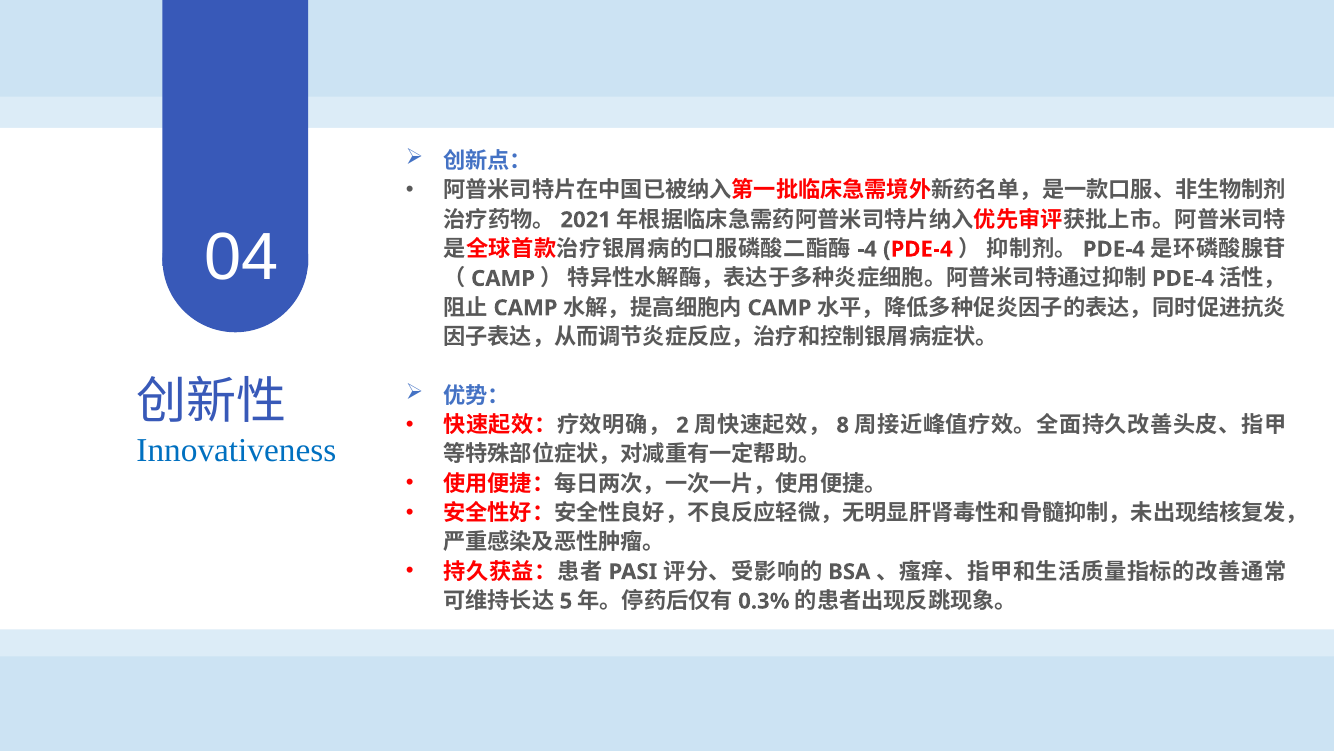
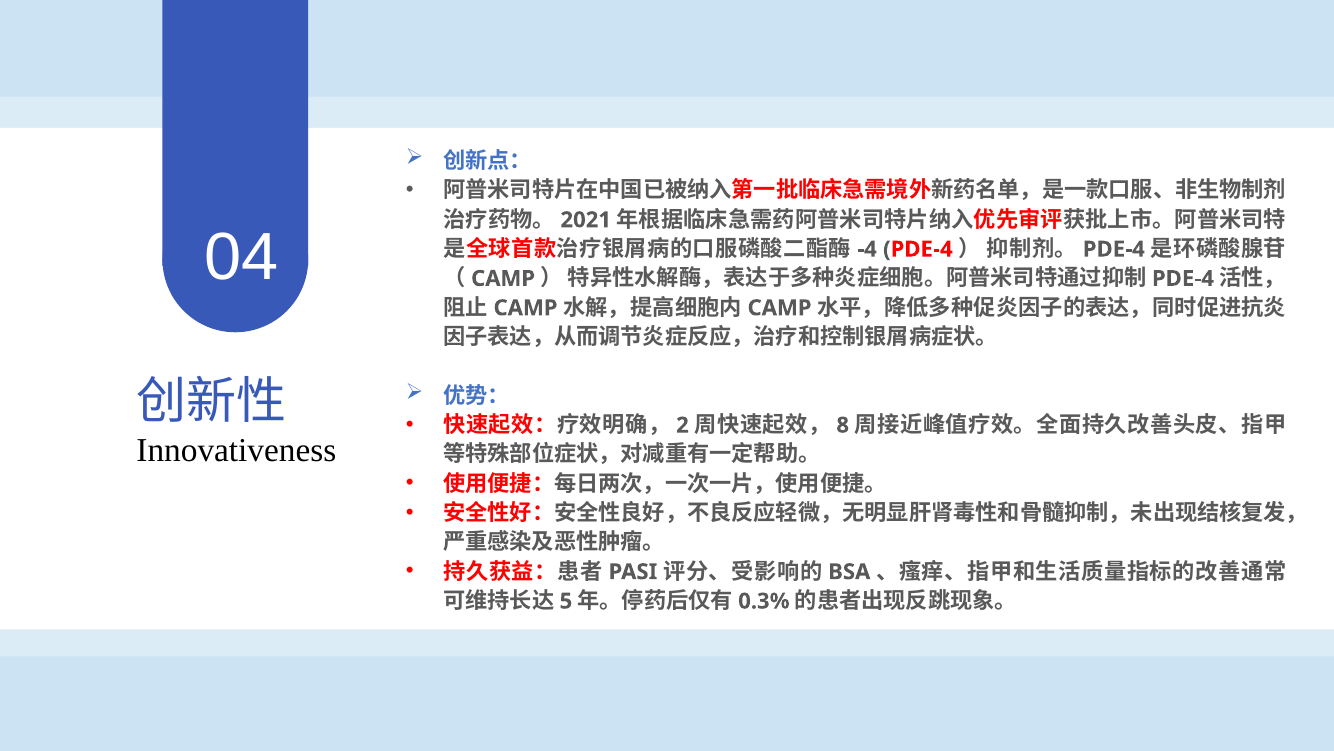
Innovativeness colour: blue -> black (236, 450)
